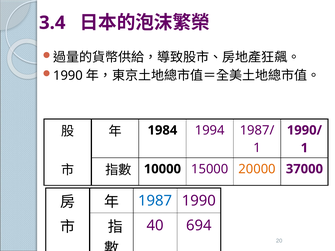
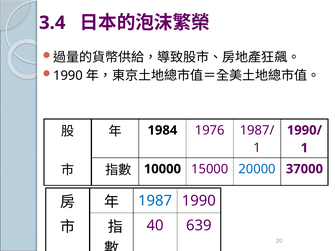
1994: 1994 -> 1976 (210, 130)
20000 colour: orange -> blue (257, 169)
694: 694 -> 639 (199, 226)
